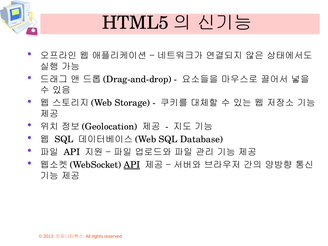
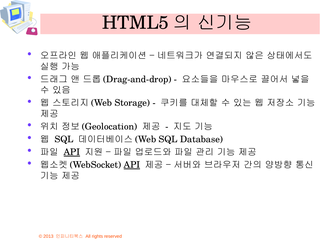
API underline: none -> present (72, 152)
